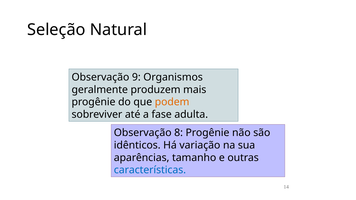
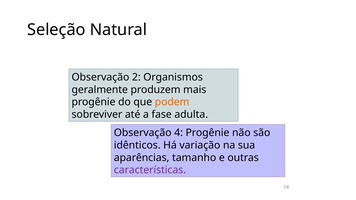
9: 9 -> 2 (136, 77)
8: 8 -> 4 (179, 133)
características colour: blue -> purple (150, 170)
